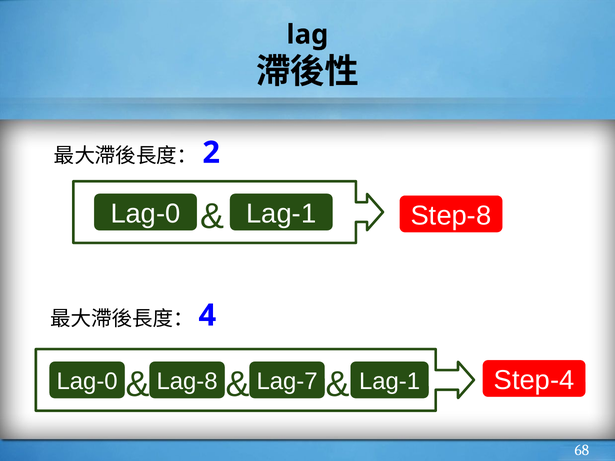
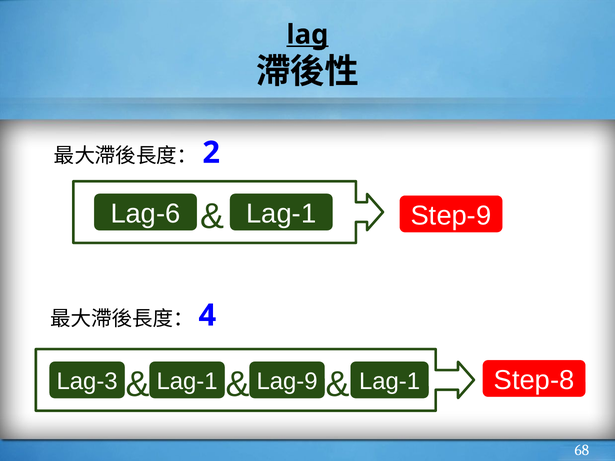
lag underline: none -> present (307, 35)
Lag-0: Lag-0 -> Lag-6 (145, 214)
Step-8: Step-8 -> Step-9 (451, 216)
Step-4: Step-4 -> Step-8 (534, 381)
Lag-0: Lag-0 -> Lag-3 (87, 382)
Lag-8: Lag-8 -> Lag-1 (187, 382)
Lag-7: Lag-7 -> Lag-9 (287, 382)
